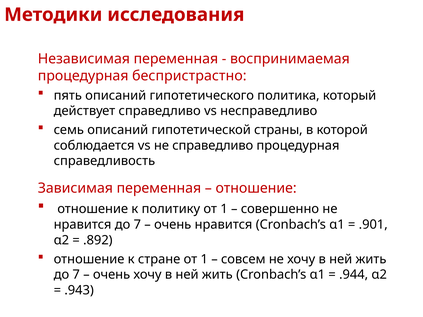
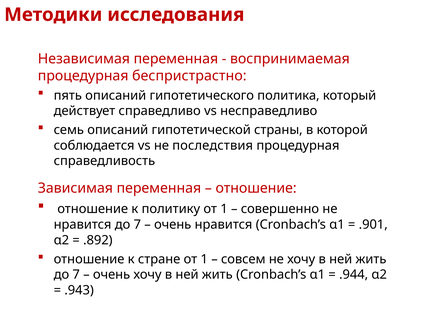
не справедливо: справедливо -> последствия (213, 146)
